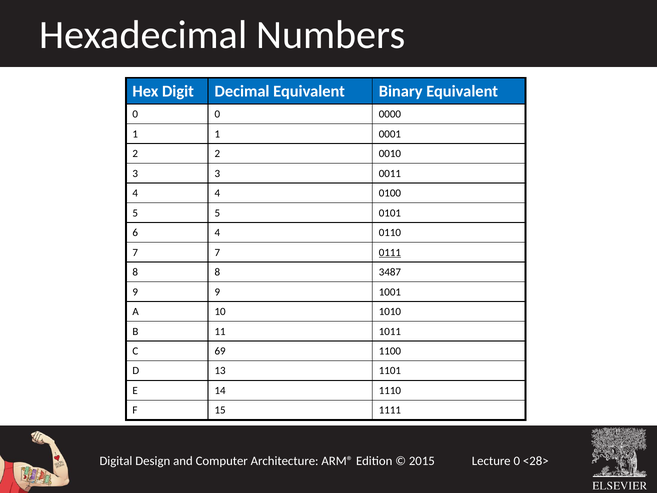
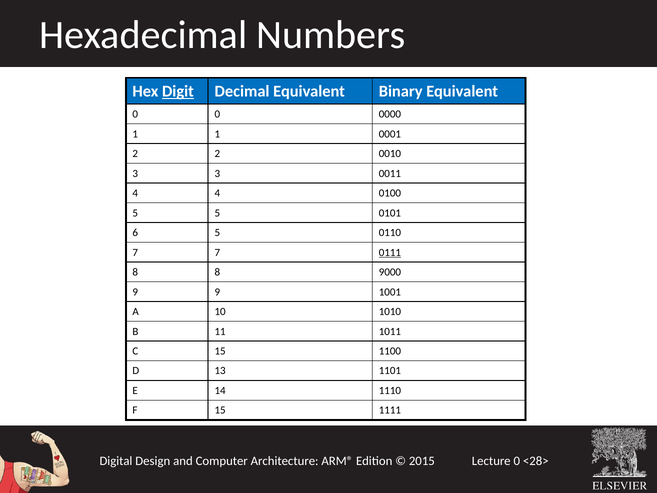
Digit underline: none -> present (178, 91)
6 4: 4 -> 5 (217, 233)
3487: 3487 -> 9000 (390, 272)
C 69: 69 -> 15 (220, 351)
